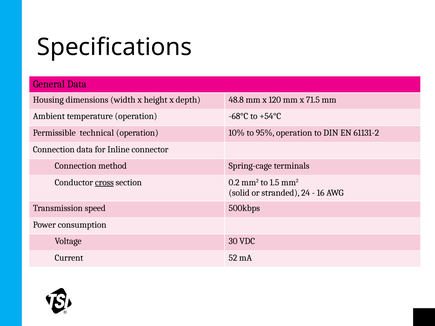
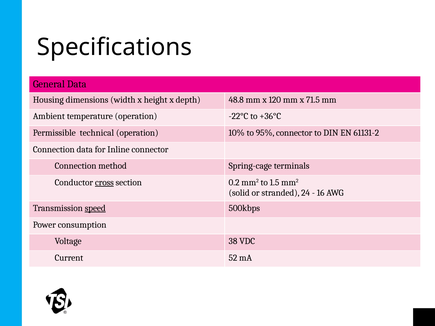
-68°C: -68°C -> -22°C (238, 116)
+54°C: +54°C -> +36°C (270, 116)
95% operation: operation -> connector (294, 133)
speed underline: none -> present (95, 208)
30: 30 -> 38 (233, 241)
